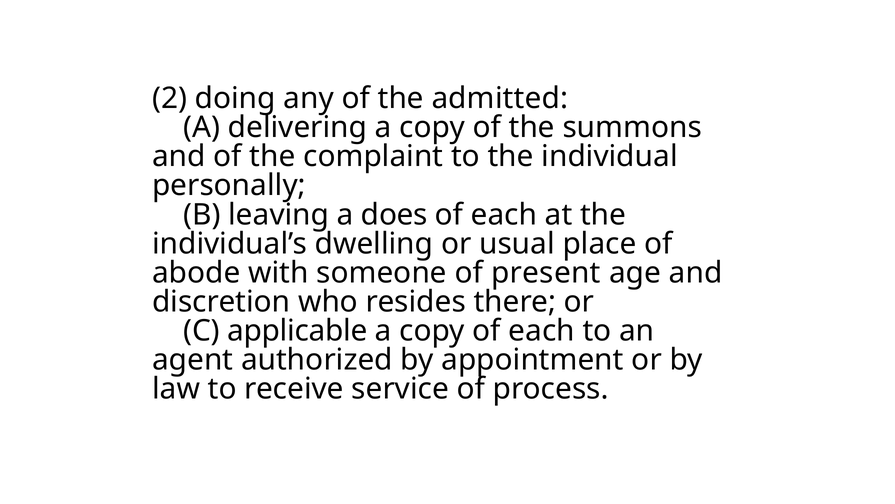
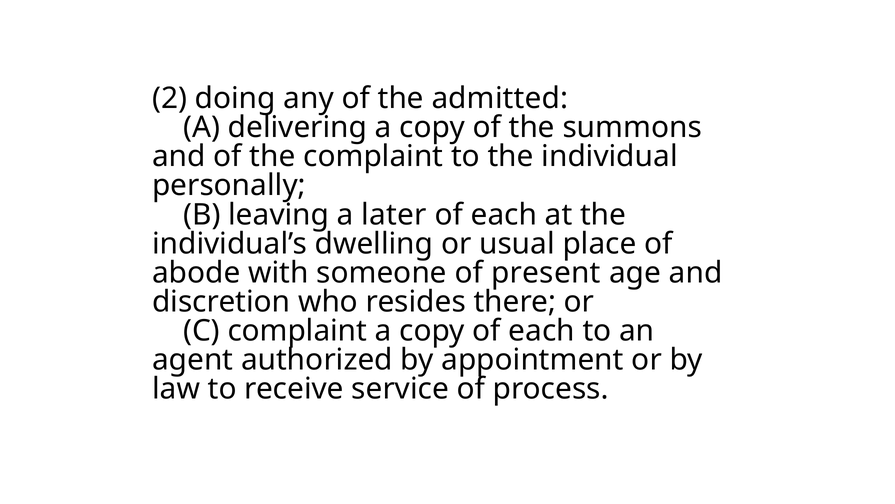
does: does -> later (394, 214)
C applicable: applicable -> complaint (297, 331)
